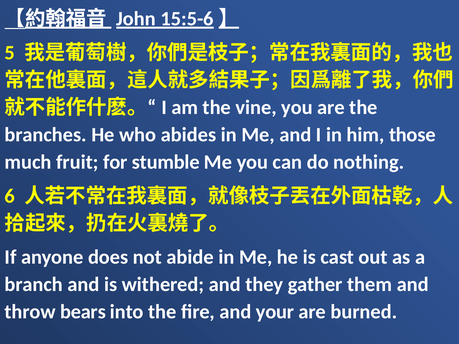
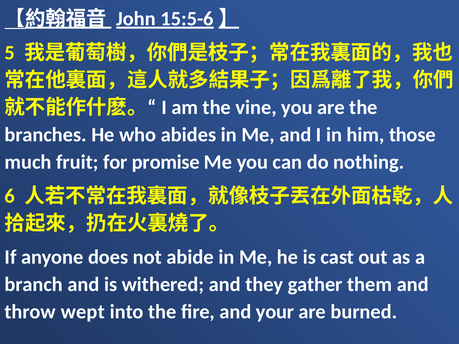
stumble: stumble -> promise (166, 162)
bears: bears -> wept (83, 312)
